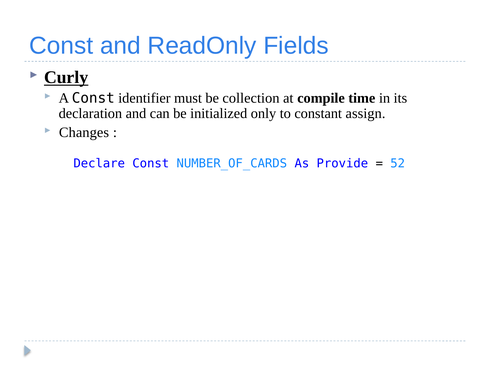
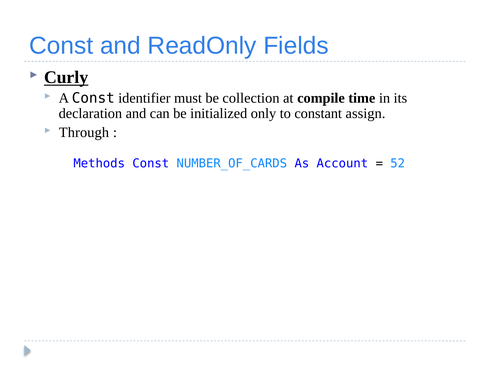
Changes: Changes -> Through (84, 132)
Declare: Declare -> Methods (99, 163)
Provide: Provide -> Account (342, 163)
